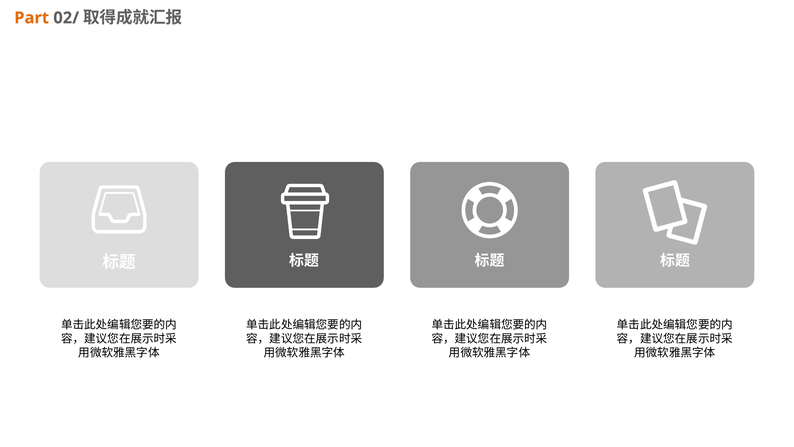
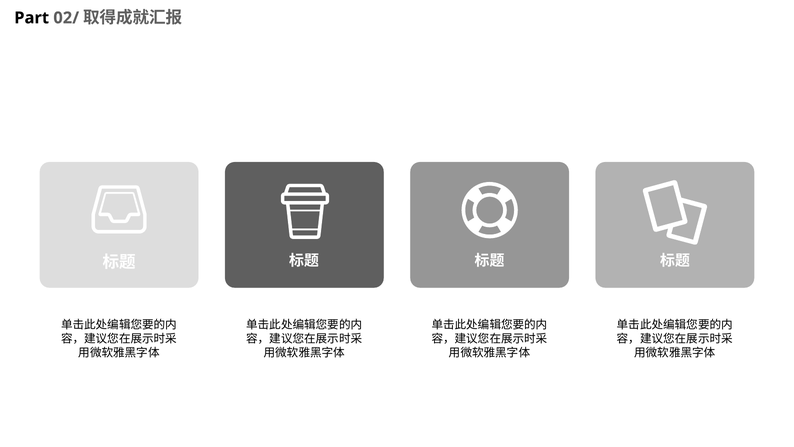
Part colour: orange -> black (32, 18)
